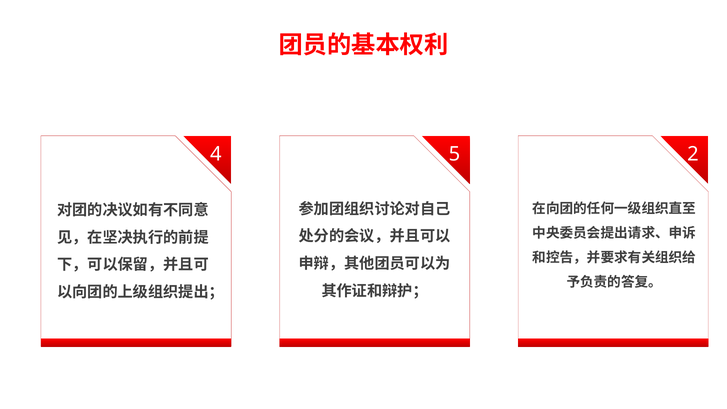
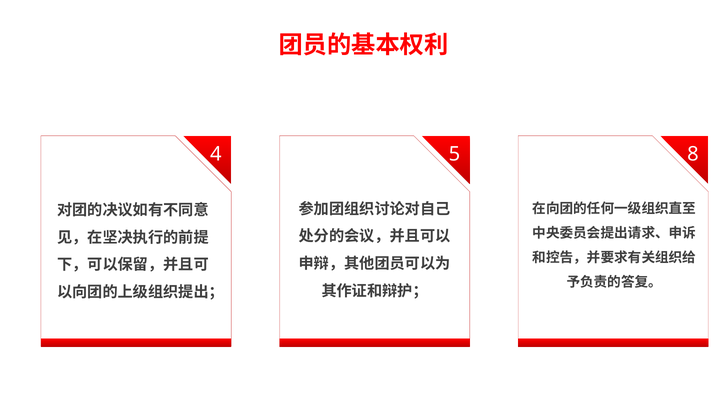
2: 2 -> 8 (693, 154)
